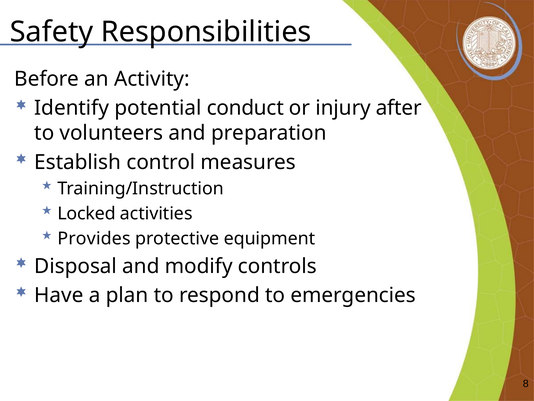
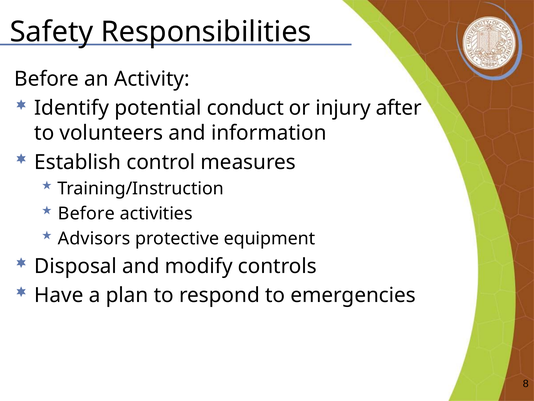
preparation: preparation -> information (269, 133)
Locked: Locked -> Before (86, 213)
Provides: Provides -> Advisors (94, 238)
